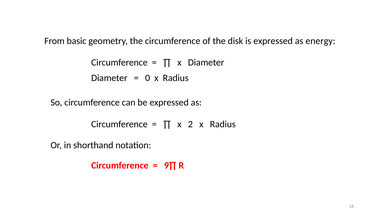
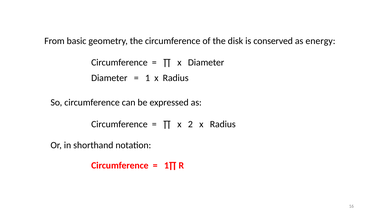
is expressed: expressed -> conserved (273, 41)
0: 0 -> 1 (148, 78)
9∏: 9∏ -> 1∏ (170, 165)
